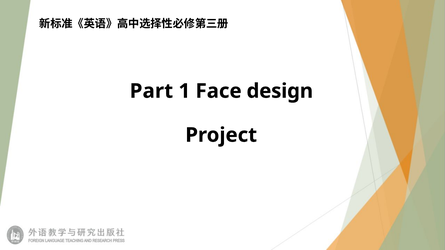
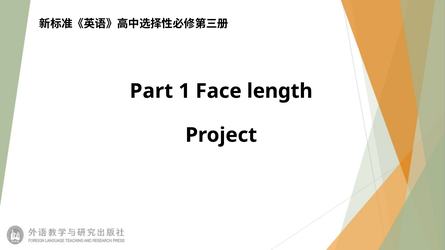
design: design -> length (280, 91)
